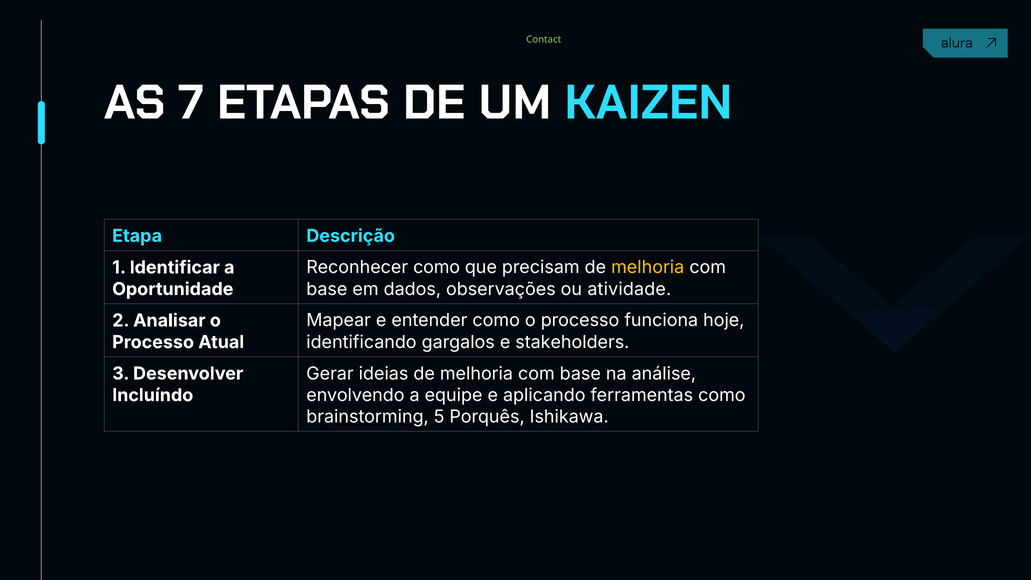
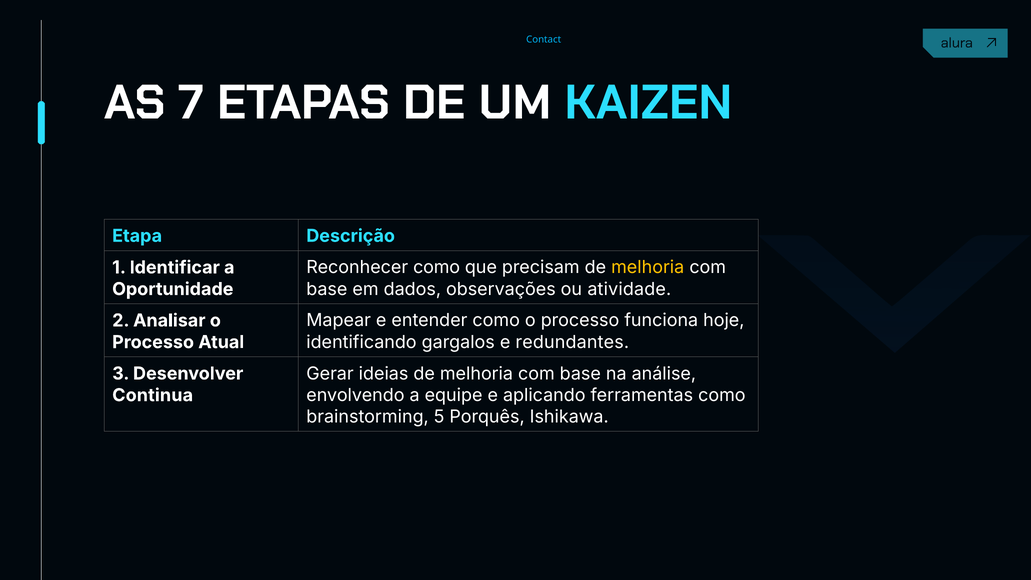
Contact colour: light green -> light blue (544, 40)
stakeholders: stakeholders -> redundantes (572, 342)
Incluíndo: Incluíndo -> Continua (153, 395)
